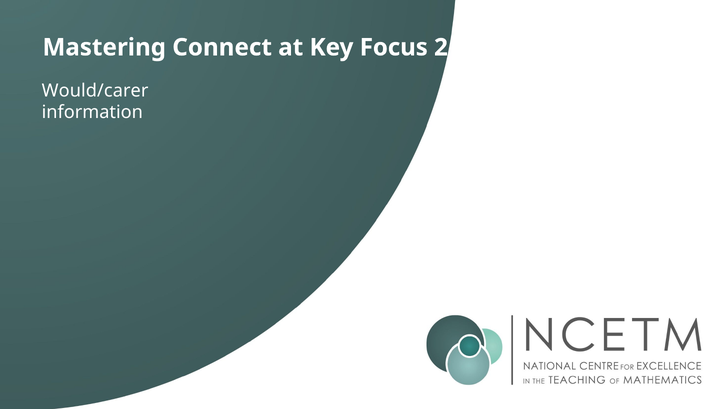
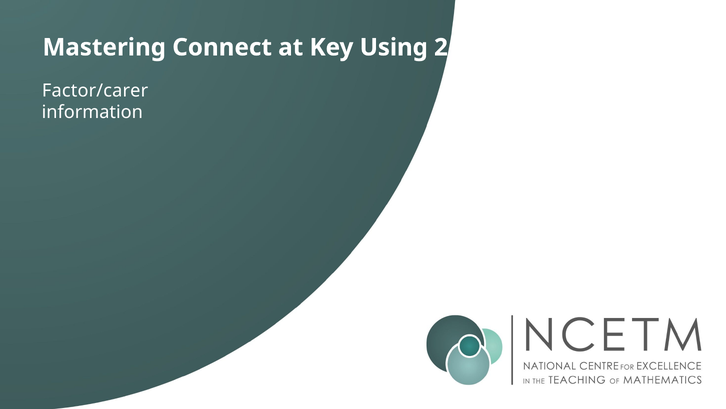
Focus: Focus -> Using (394, 47)
Would/carer: Would/carer -> Factor/carer (95, 90)
